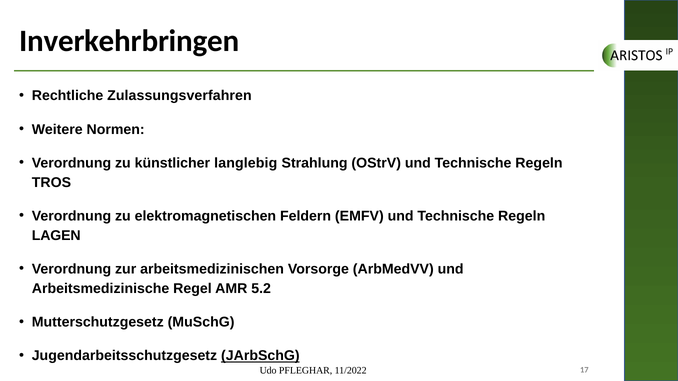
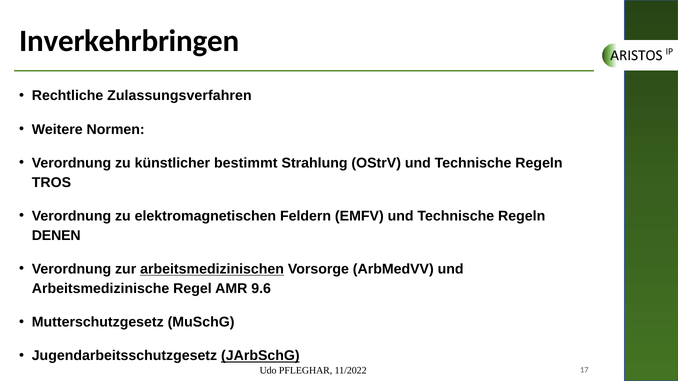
langlebig: langlebig -> bestimmt (246, 163)
LAGEN: LAGEN -> DENEN (56, 236)
arbeitsmedizinischen underline: none -> present (212, 269)
5.2: 5.2 -> 9.6 (261, 289)
